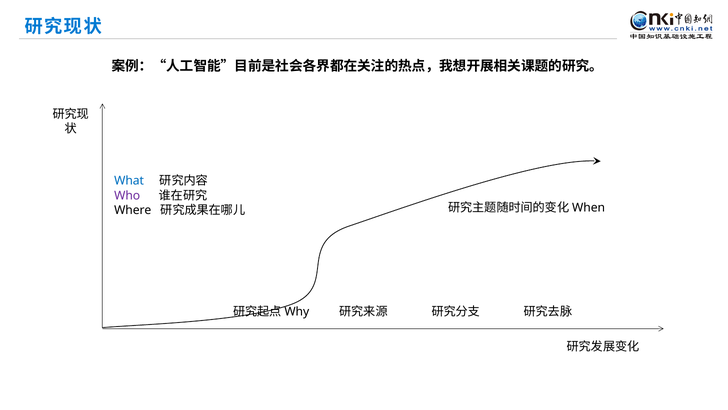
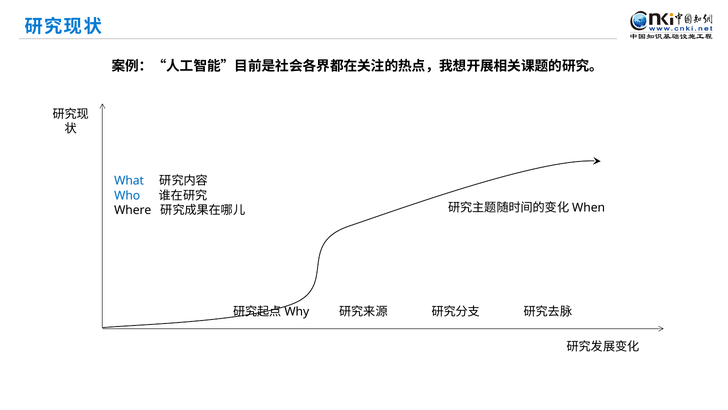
Who colour: purple -> blue (127, 195)
